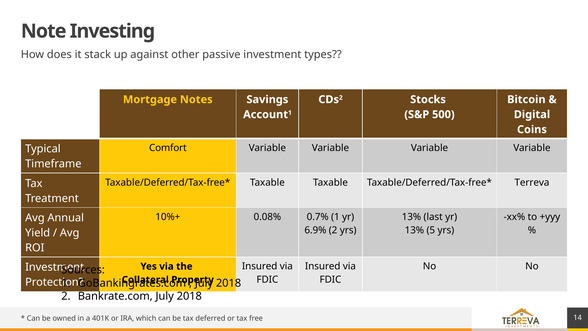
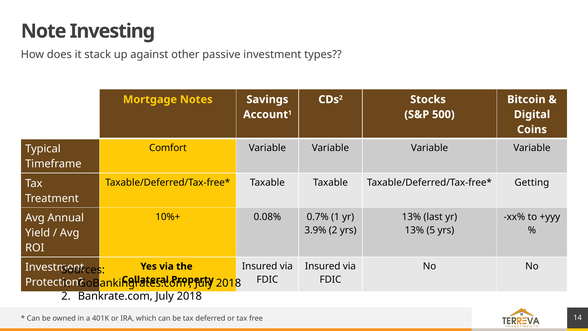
Terreva: Terreva -> Getting (532, 182)
6.9%: 6.9% -> 3.9% (315, 230)
